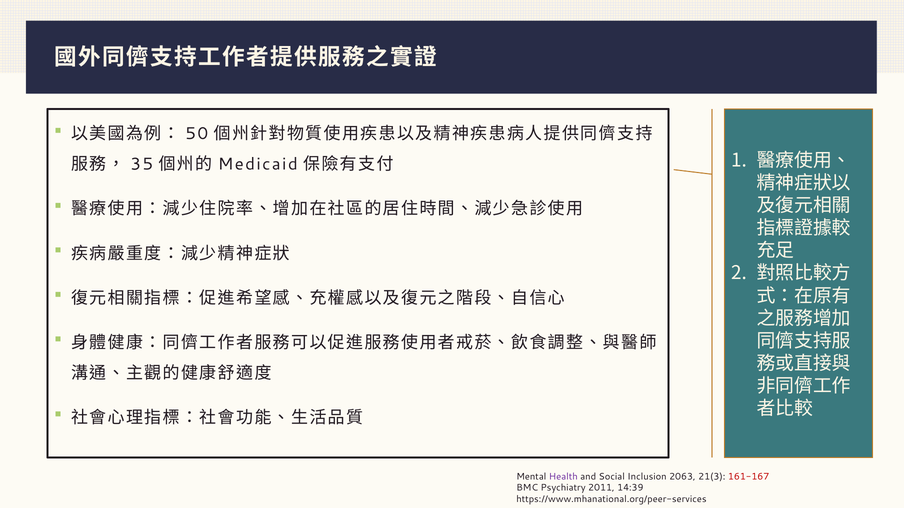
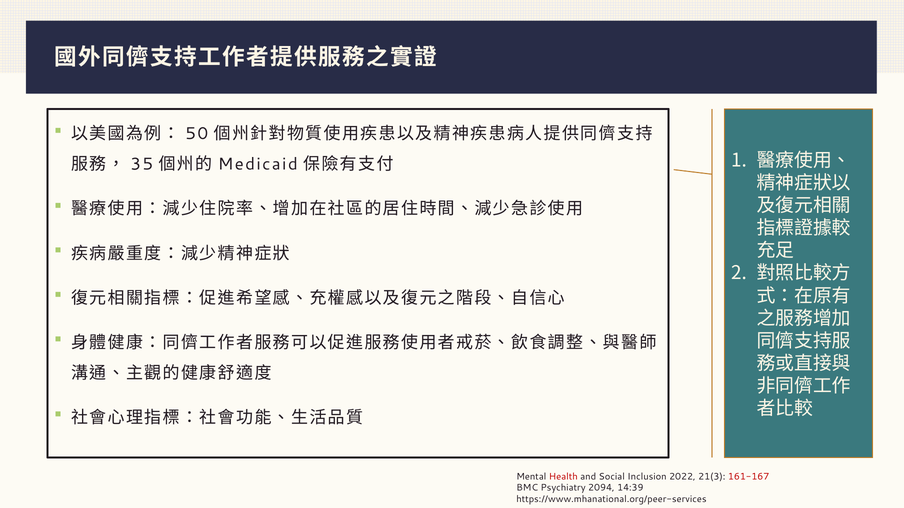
Health colour: purple -> red (563, 477)
2063: 2063 -> 2022 (682, 477)
2011: 2011 -> 2094 (601, 488)
